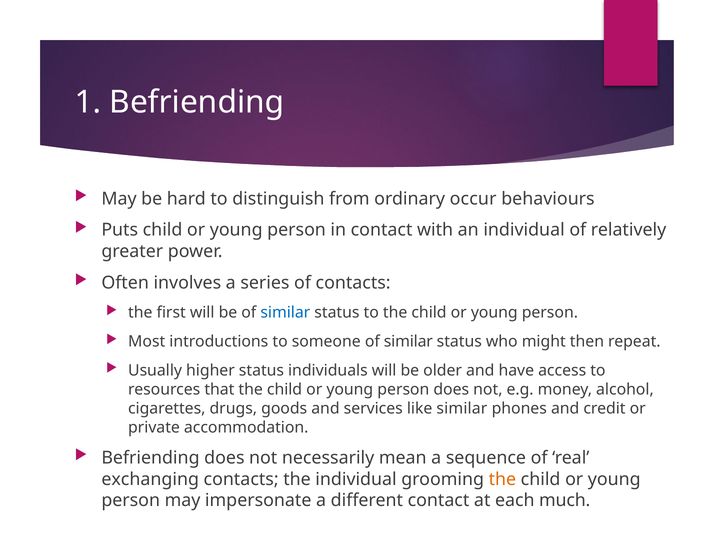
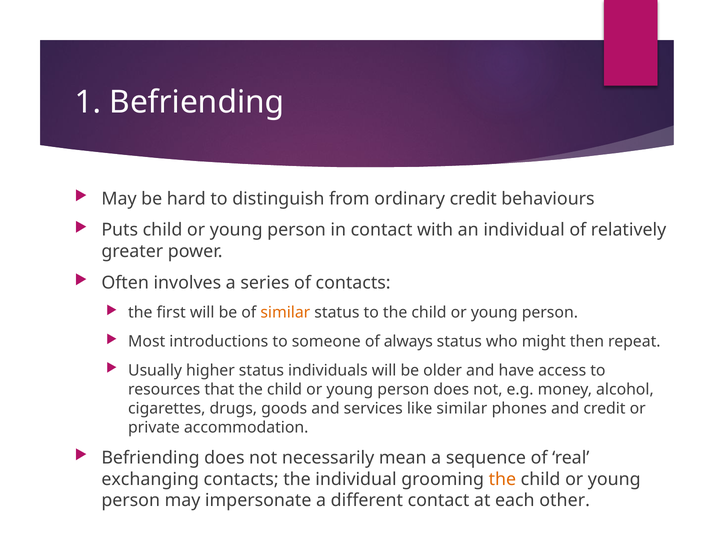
ordinary occur: occur -> credit (473, 199)
similar colour: blue -> orange (285, 313)
someone of similar: similar -> always (408, 341)
much: much -> other (565, 500)
